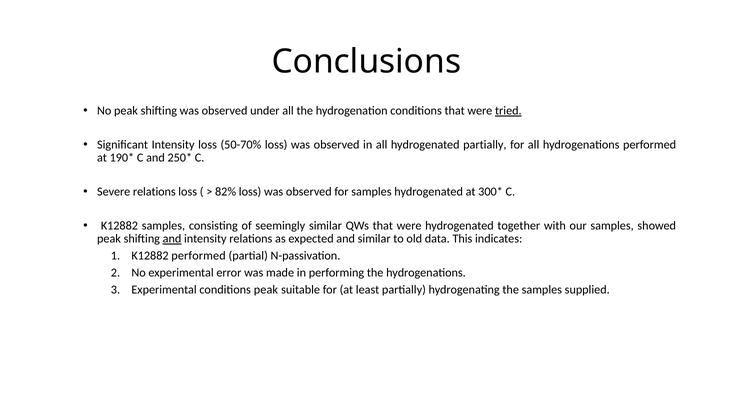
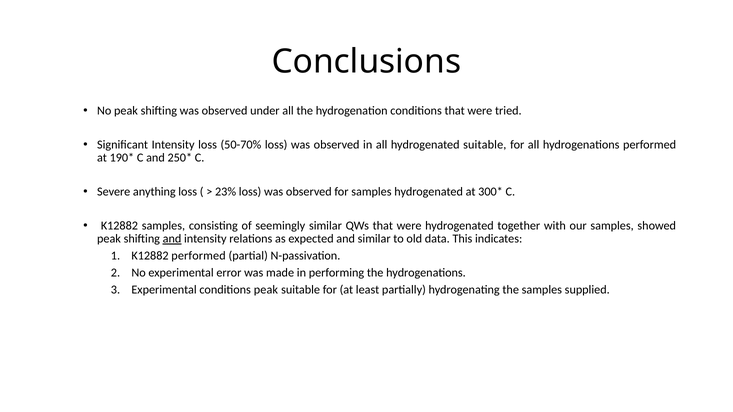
tried underline: present -> none (508, 111)
hydrogenated partially: partially -> suitable (485, 145)
Severe relations: relations -> anything (154, 192)
82%: 82% -> 23% (226, 192)
